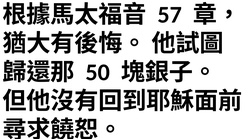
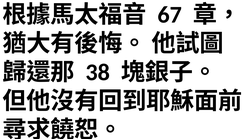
57: 57 -> 67 (170, 15)
50: 50 -> 38 (98, 73)
